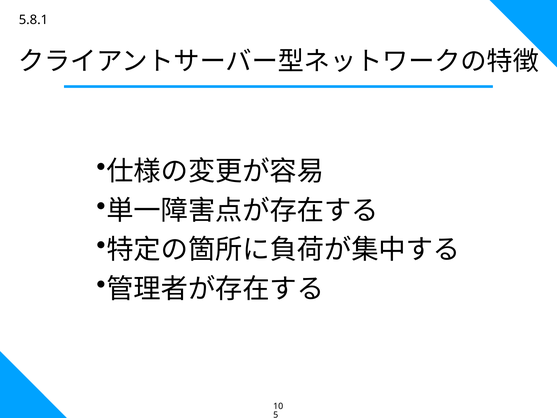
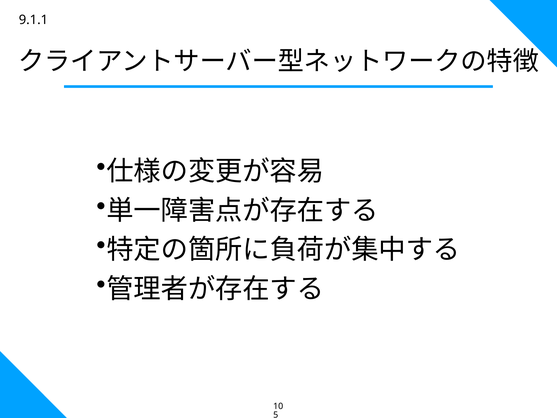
5.8.1: 5.8.1 -> 9.1.1 (33, 20)
